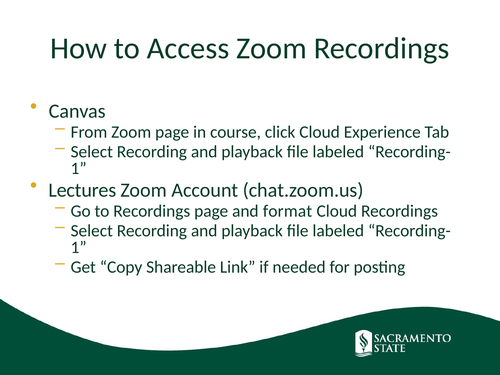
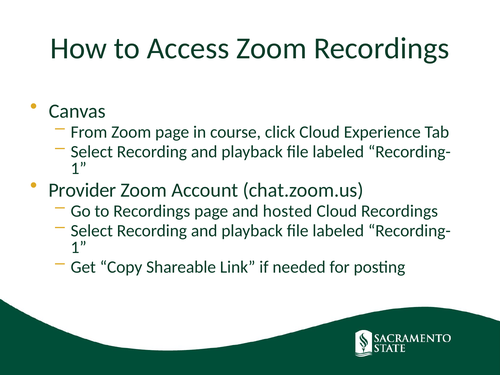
Lectures: Lectures -> Provider (82, 190)
format: format -> hosted (288, 211)
